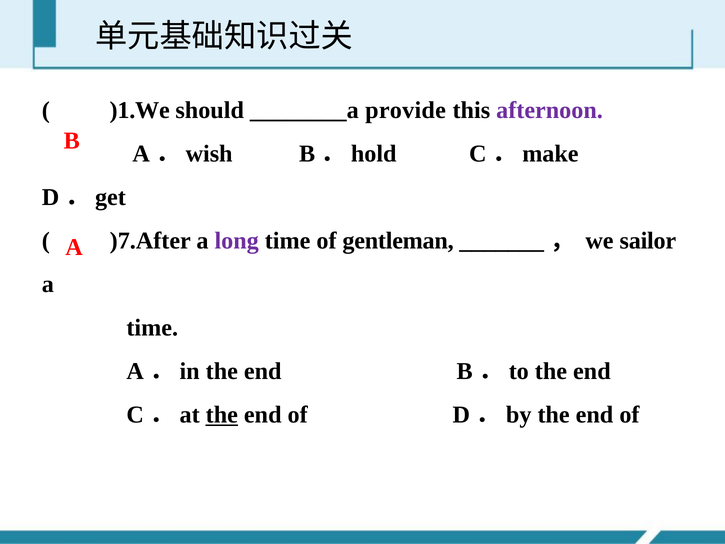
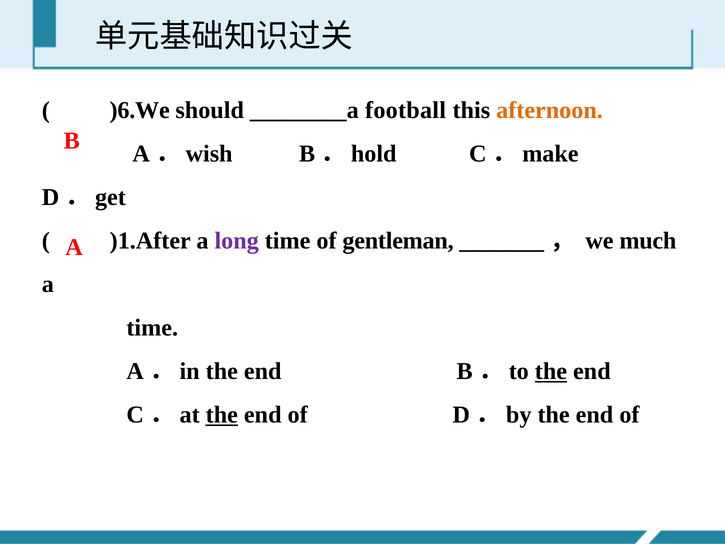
)1.We: )1.We -> )6.We (140, 110)
provide: provide -> football (406, 110)
afternoon colour: purple -> orange (550, 110)
)7.After: )7.After -> )1.After (150, 241)
sailor: sailor -> much (648, 241)
the underline: none -> present (551, 371)
